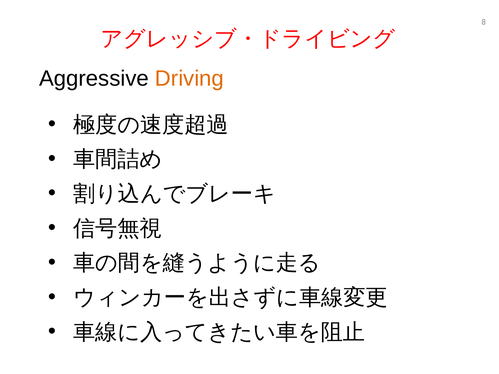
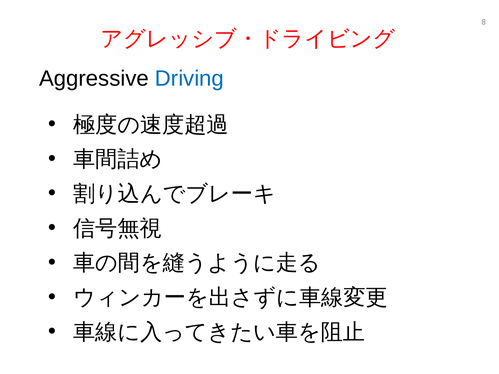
Driving colour: orange -> blue (189, 79)
